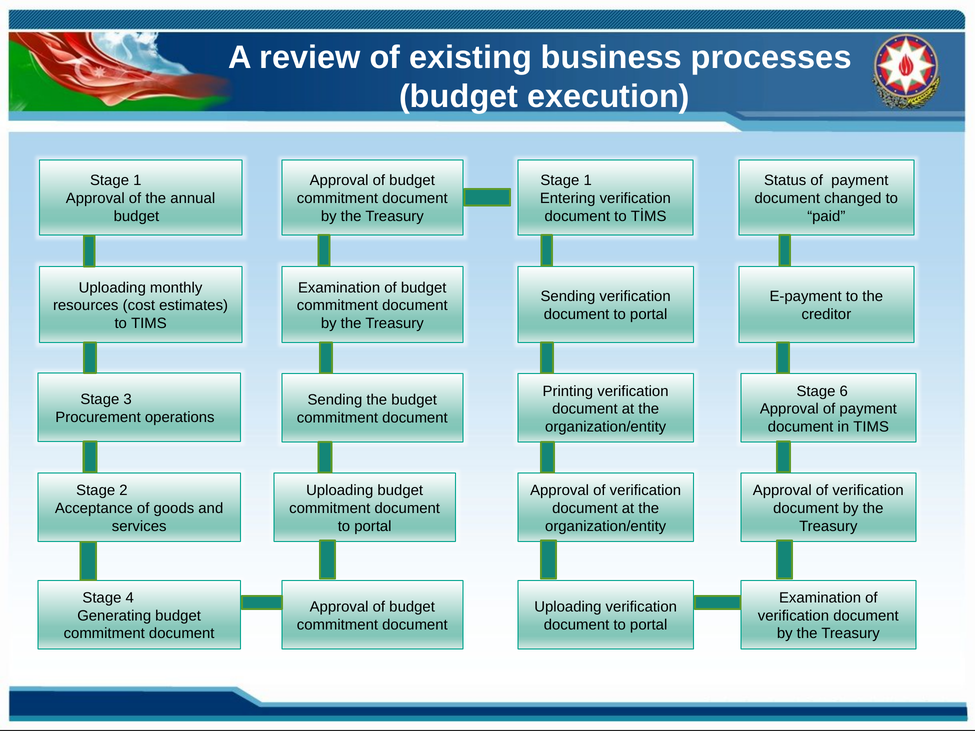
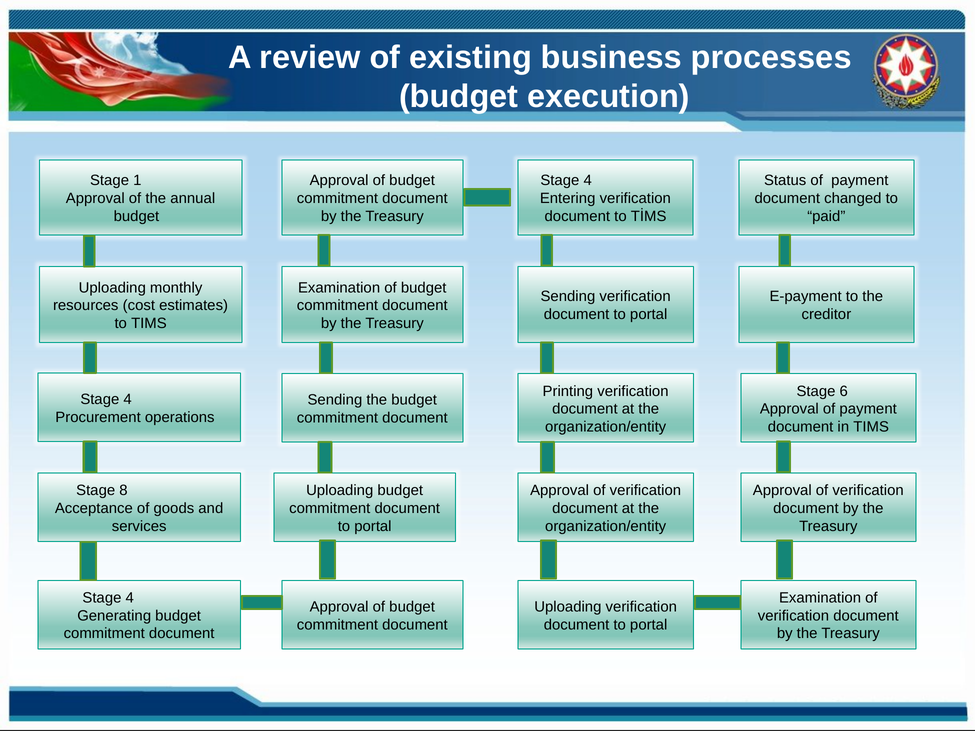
1: 1 -> 4 (588, 181)
3: 3 -> 4 (128, 400)
2: 2 -> 8 (123, 490)
